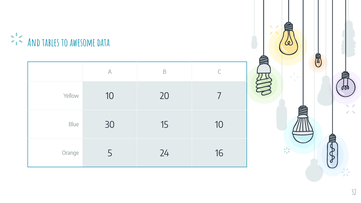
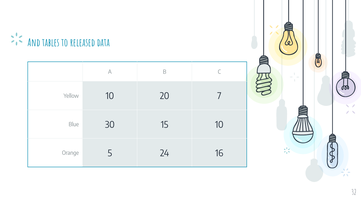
awesome: awesome -> released (83, 43)
